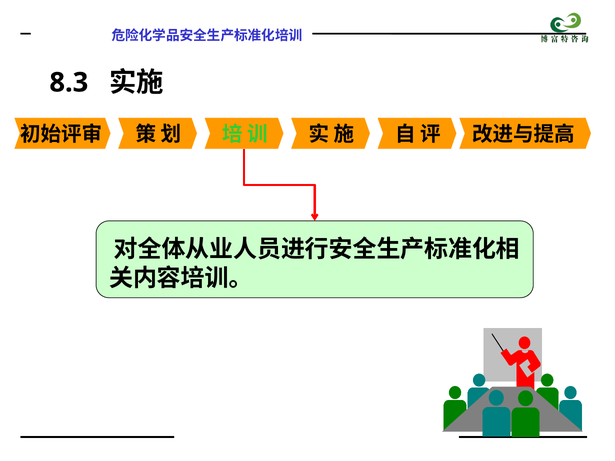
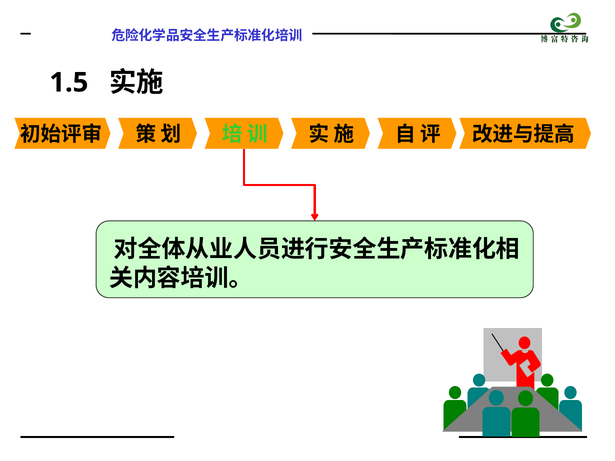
8.3: 8.3 -> 1.5 (69, 83)
